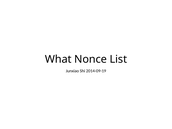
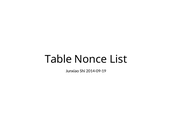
What: What -> Table (58, 59)
